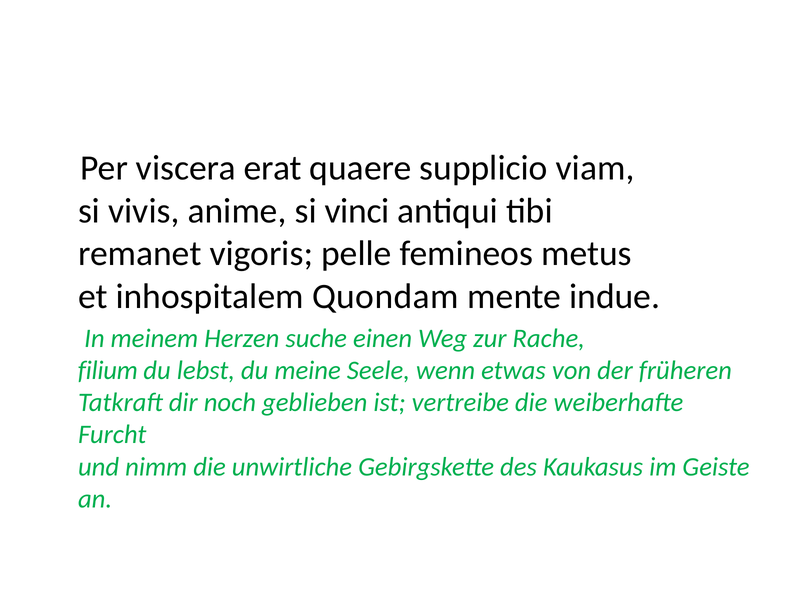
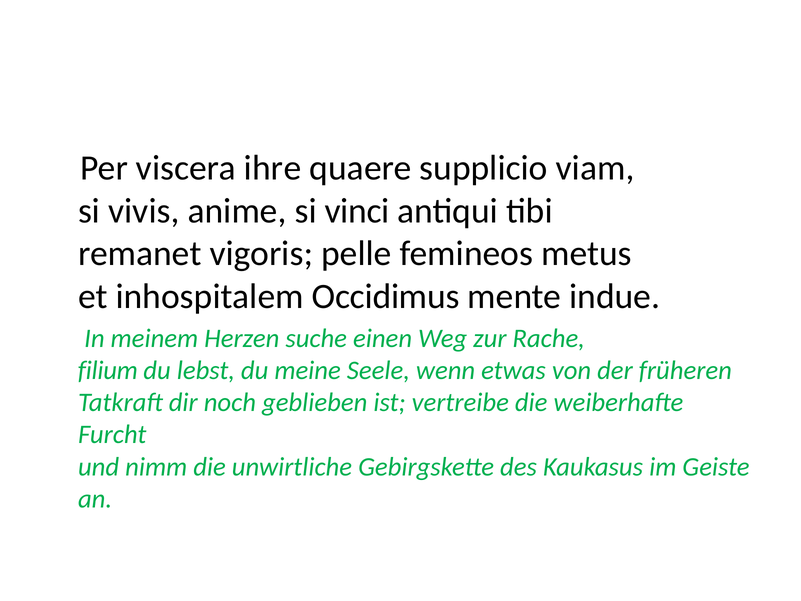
erat: erat -> ihre (272, 168)
Quondam: Quondam -> Occidimus (386, 296)
